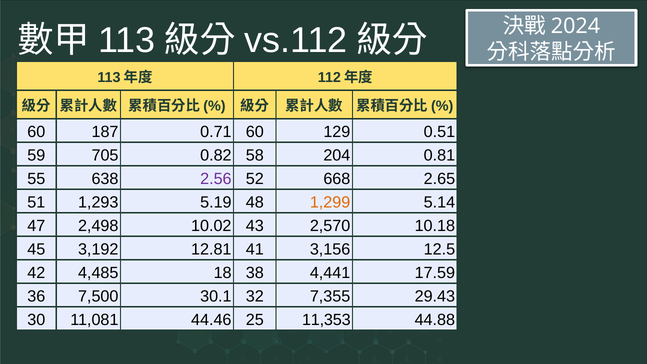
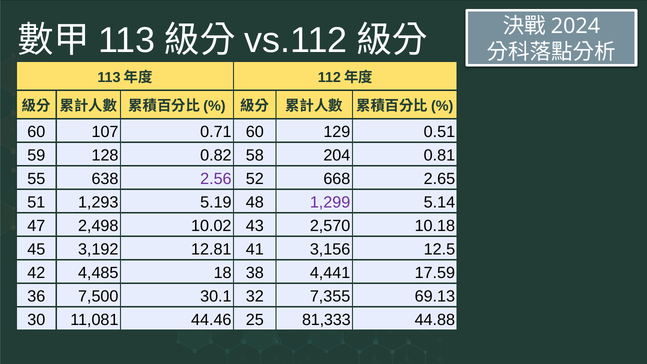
187: 187 -> 107 (105, 132)
705: 705 -> 128 (105, 156)
1,299 colour: orange -> purple (330, 203)
29.43: 29.43 -> 69.13 (435, 297)
11,353: 11,353 -> 81,333 (326, 320)
